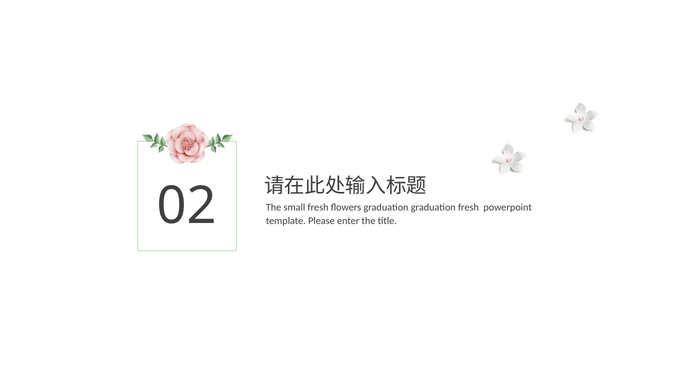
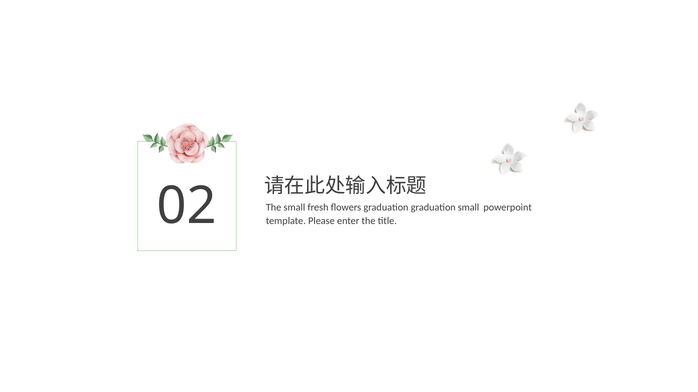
graduation fresh: fresh -> small (468, 208)
